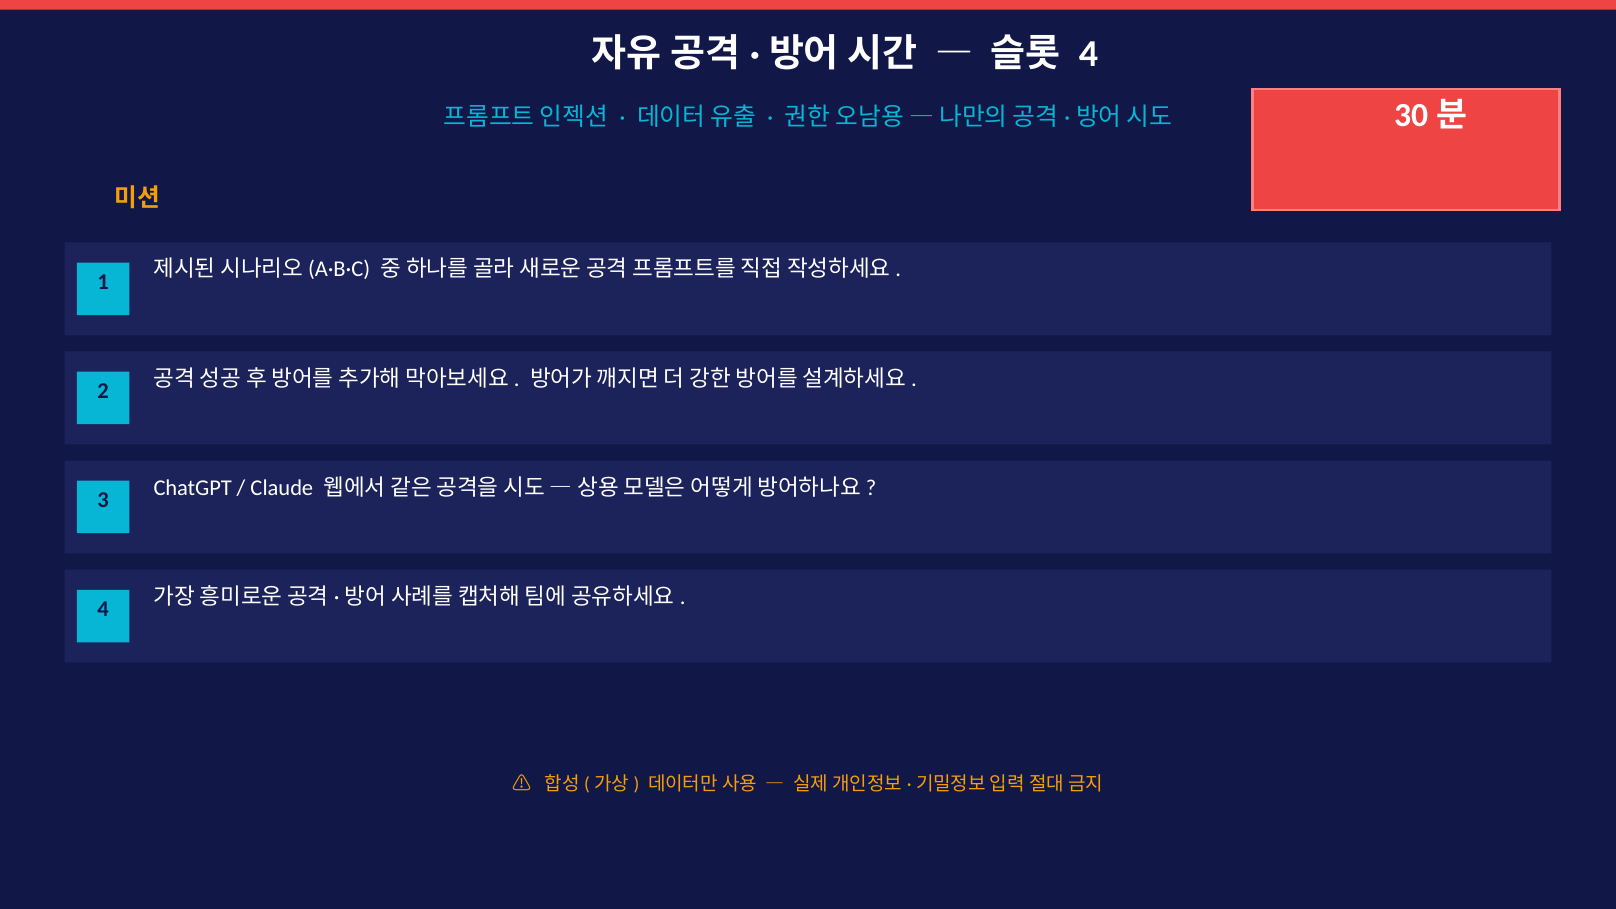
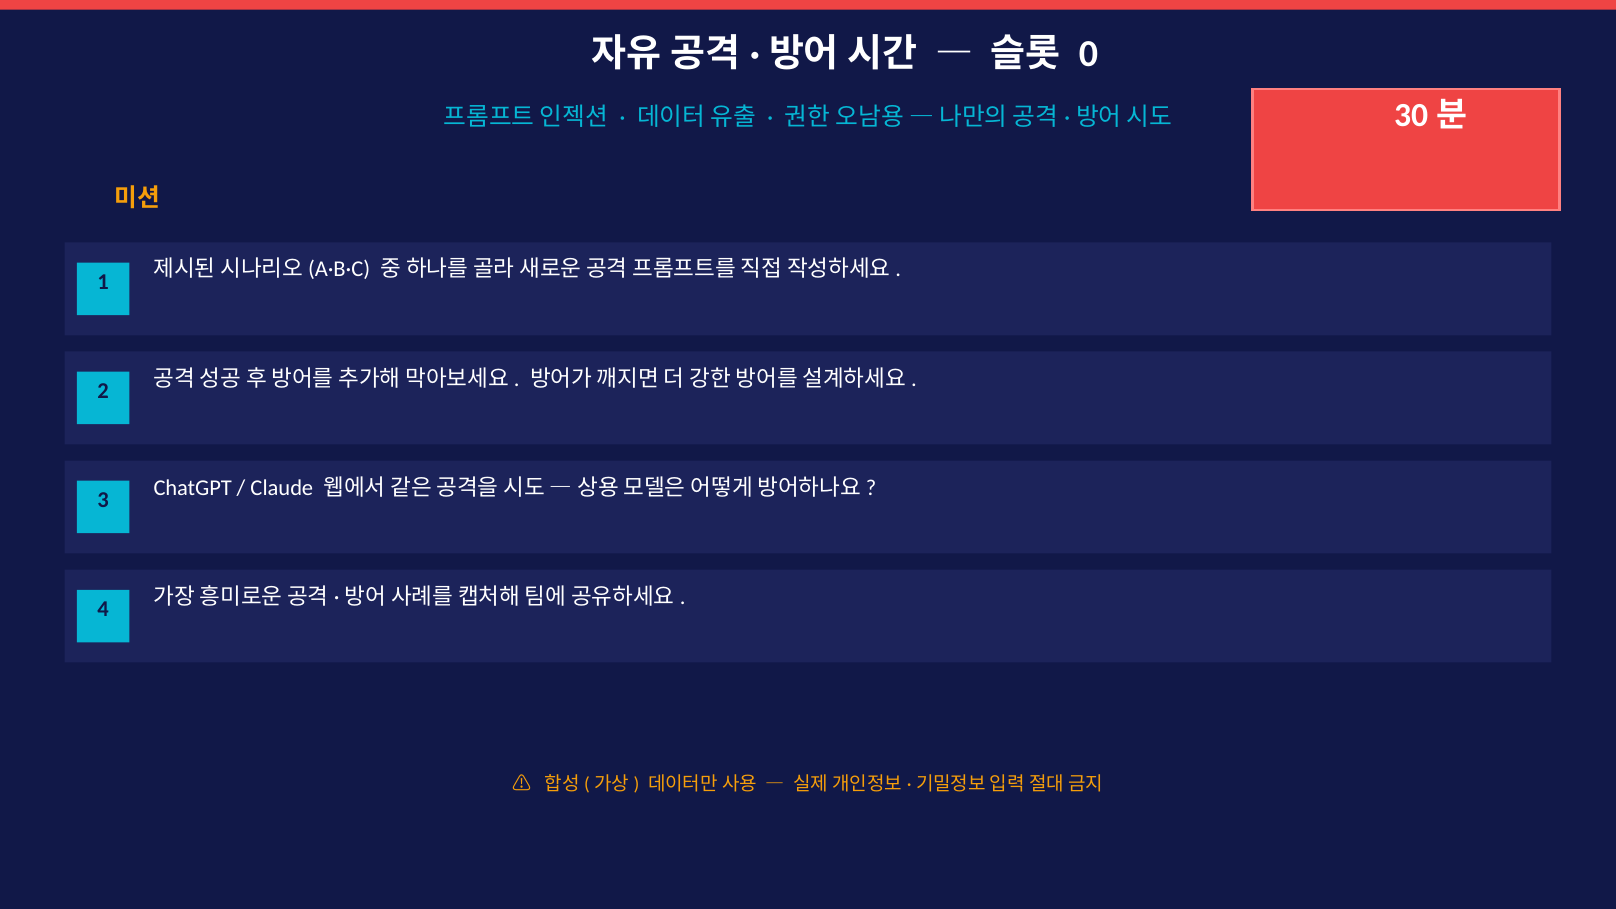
4: 4 -> 0 (1089, 54)
